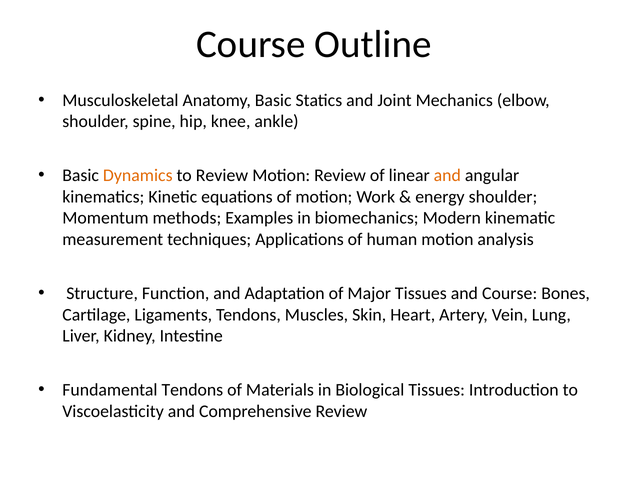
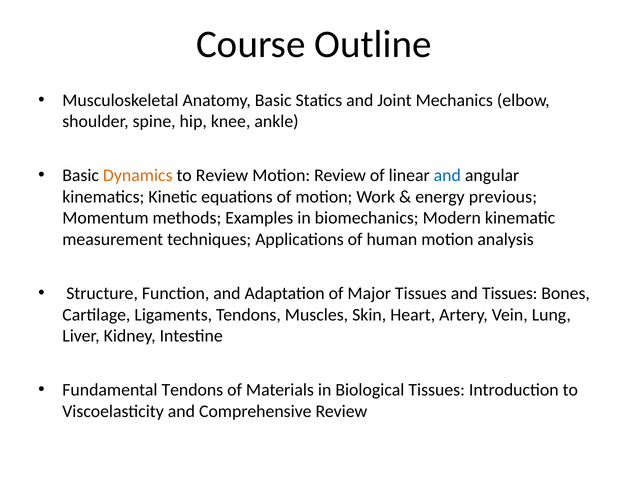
and colour: orange -> blue (447, 176)
energy shoulder: shoulder -> previous (503, 197)
and Course: Course -> Tissues (510, 294)
